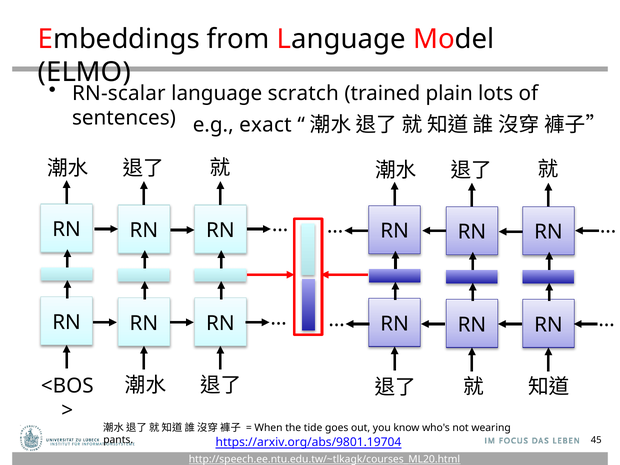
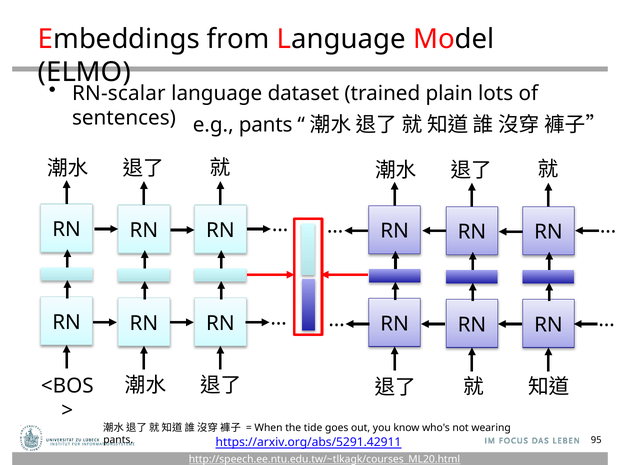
scratch: scratch -> dataset (303, 93)
e.g exact: exact -> pants (266, 125)
45: 45 -> 95 (596, 440)
https://arxiv.org/abs/9801.19704: https://arxiv.org/abs/9801.19704 -> https://arxiv.org/abs/5291.42911 (308, 442)
